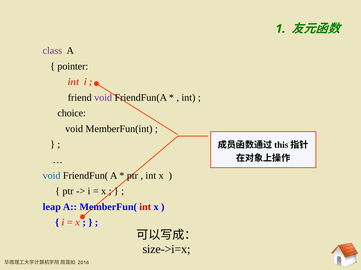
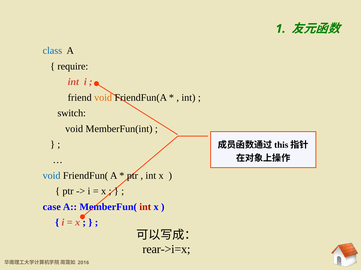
class colour: purple -> blue (52, 51)
pointer: pointer -> require (73, 66)
void colour: purple -> orange (103, 98)
choice: choice -> switch (72, 113)
leap: leap -> case (52, 207)
size->i=x: size->i=x -> rear->i=x (166, 250)
